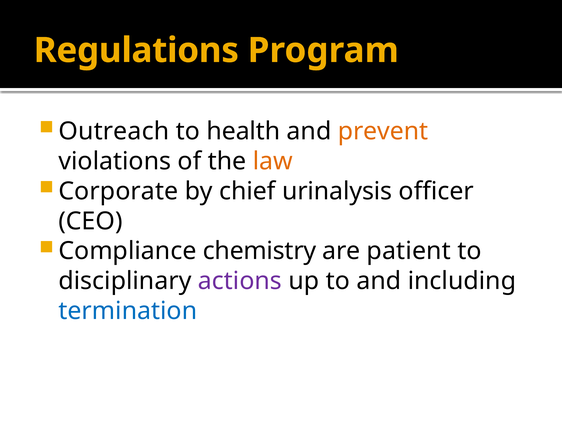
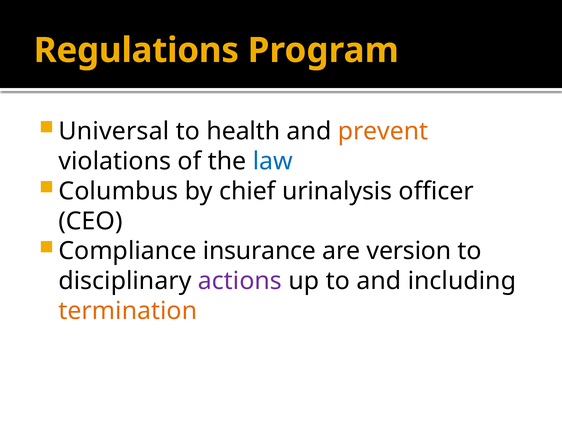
Outreach: Outreach -> Universal (114, 131)
law colour: orange -> blue (273, 161)
Corporate: Corporate -> Columbus (118, 191)
chemistry: chemistry -> insurance (259, 251)
patient: patient -> version (409, 251)
termination colour: blue -> orange (128, 311)
